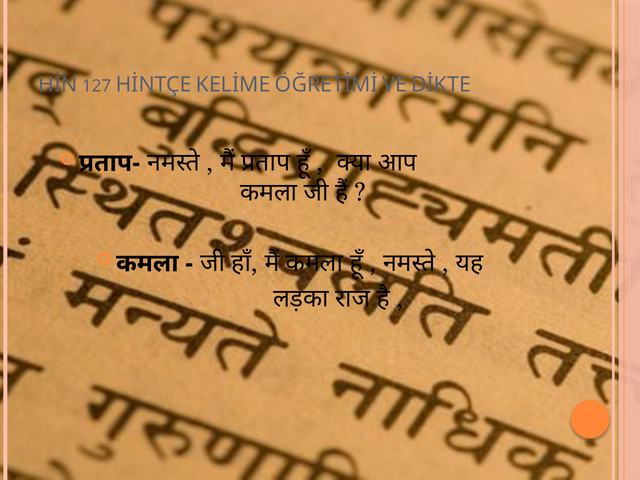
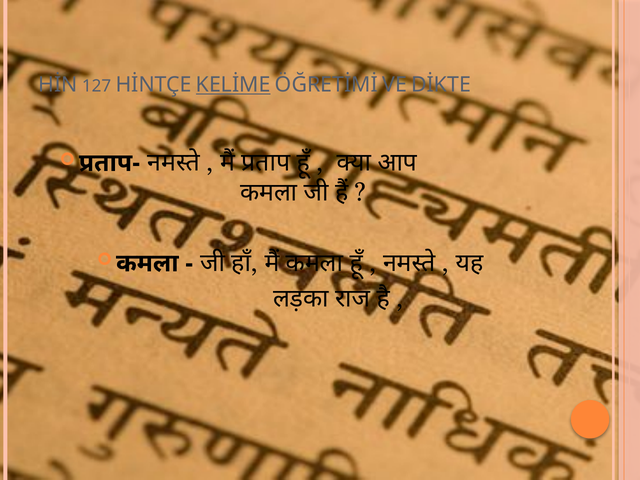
KELİME underline: none -> present (233, 85)
